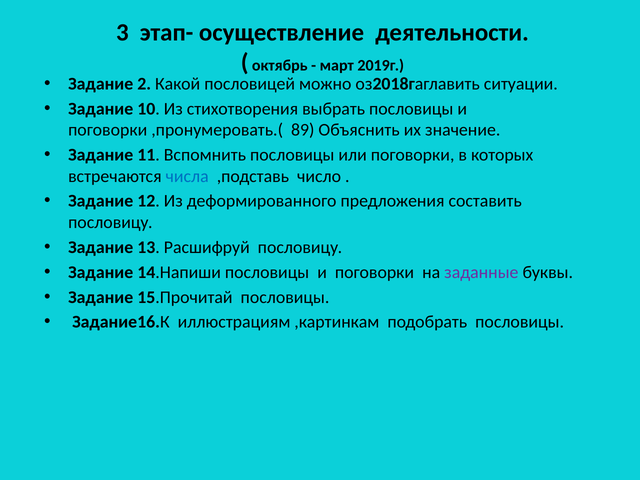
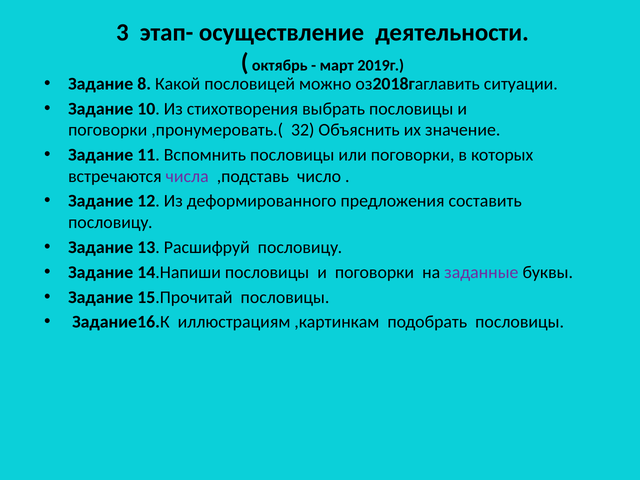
2: 2 -> 8 (144, 84)
89: 89 -> 32 (303, 130)
числа colour: blue -> purple (187, 176)
